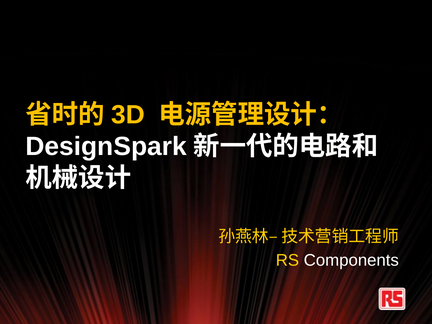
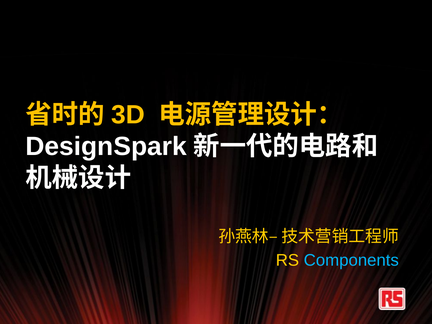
Components colour: white -> light blue (351, 260)
